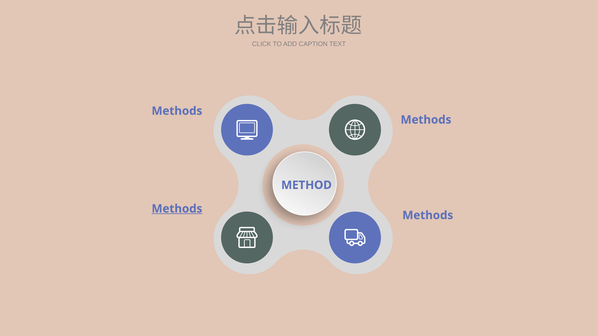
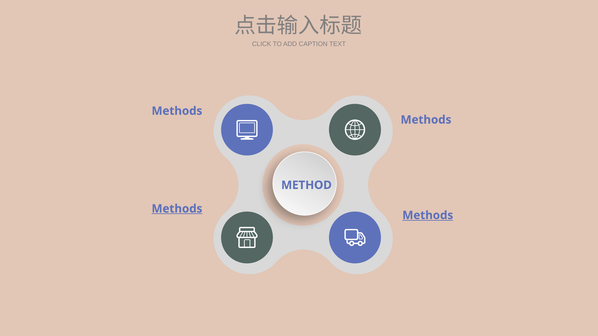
Methods underline: none -> present (428, 216)
